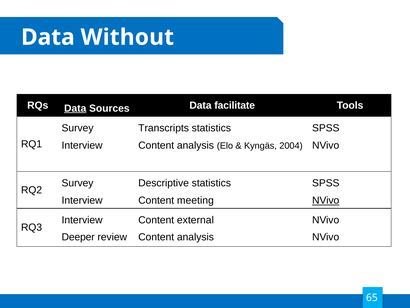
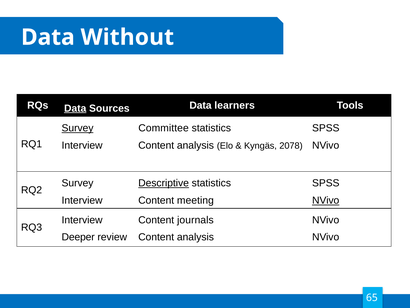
facilitate: facilitate -> learners (235, 105)
Survey underline: none -> present (78, 128)
Transcripts: Transcripts -> Committee (164, 128)
2004: 2004 -> 2078 (291, 146)
Descriptive underline: none -> present (164, 183)
external: external -> journals (195, 220)
